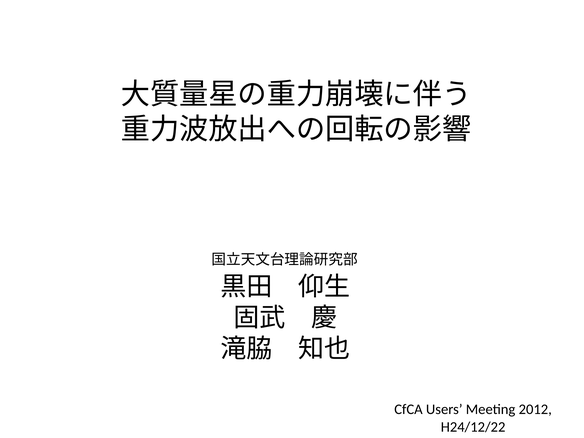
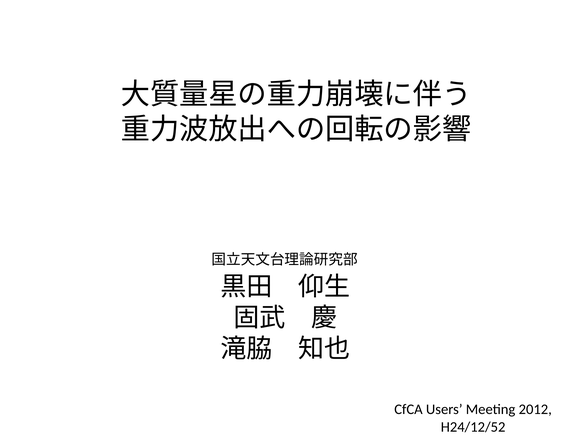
H24/12/22: H24/12/22 -> H24/12/52 (473, 427)
